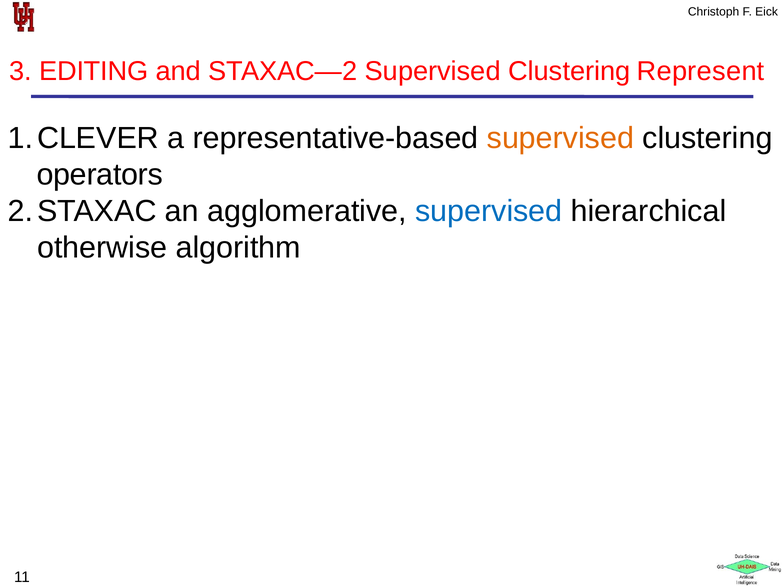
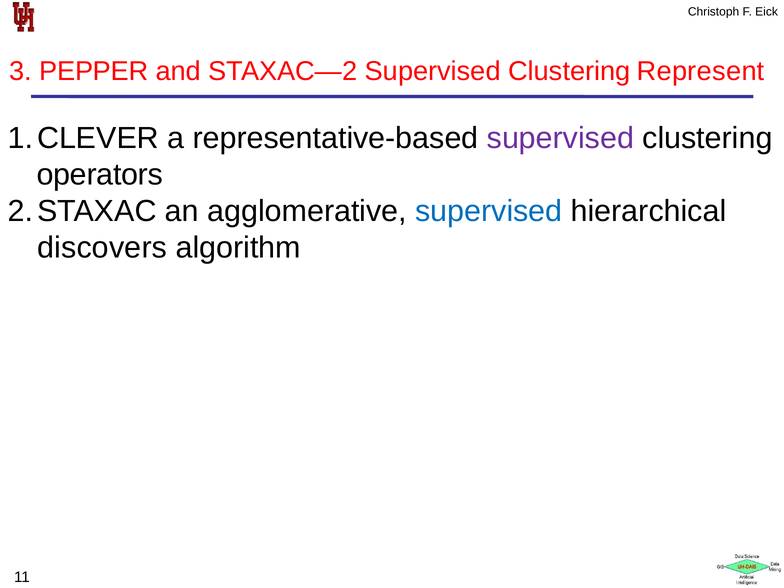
EDITING: EDITING -> PEPPER (94, 71)
supervised colour: orange -> purple (560, 138)
otherwise: otherwise -> discovers (102, 248)
